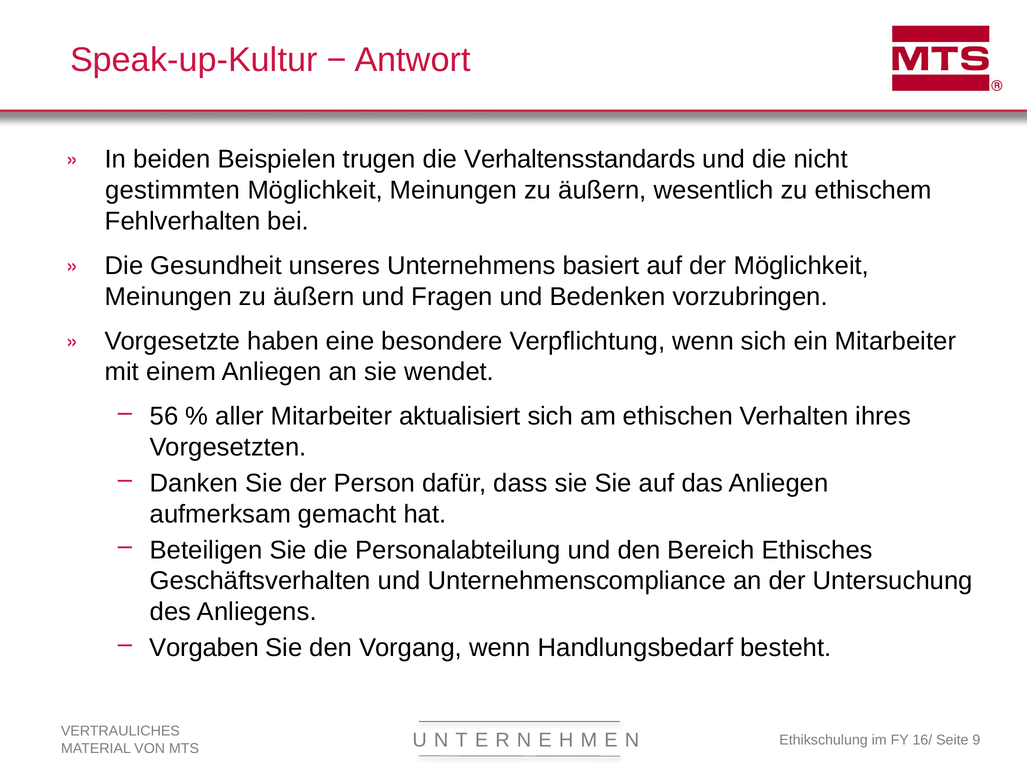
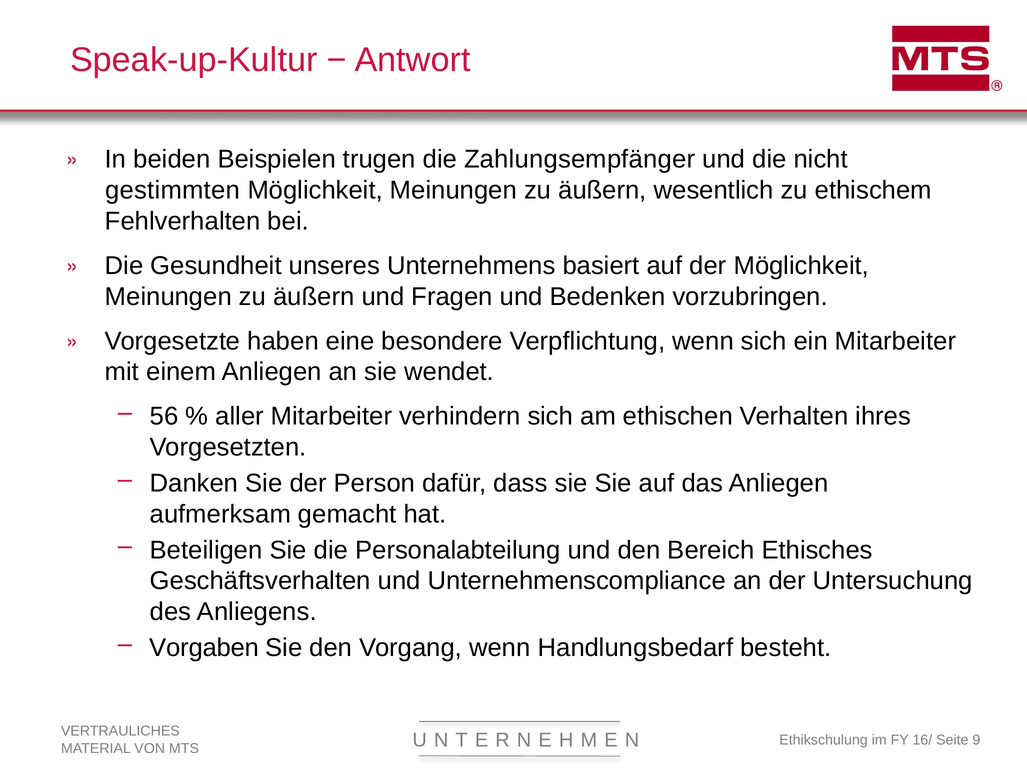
Verhaltensstandards: Verhaltensstandards -> Zahlungsempfänger (580, 159)
aktualisiert: aktualisiert -> verhindern (460, 416)
